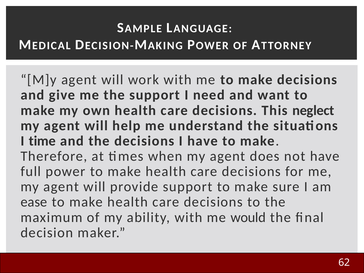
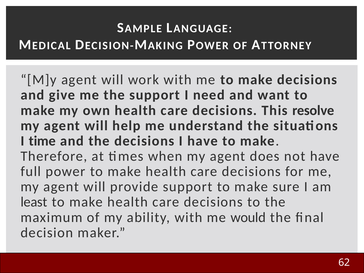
neglect: neglect -> resolve (313, 110)
ease: ease -> least (34, 202)
